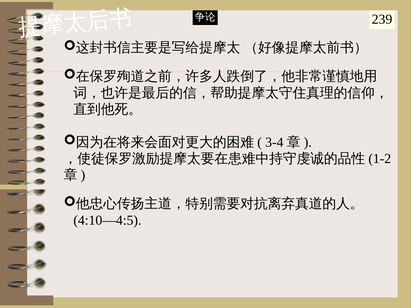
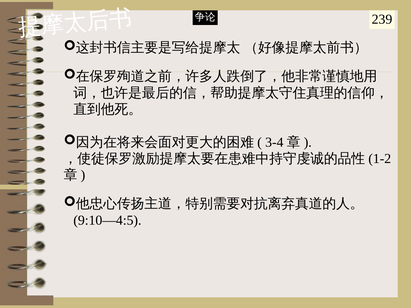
4:10—4:5: 4:10—4:5 -> 9:10—4:5 (107, 220)
